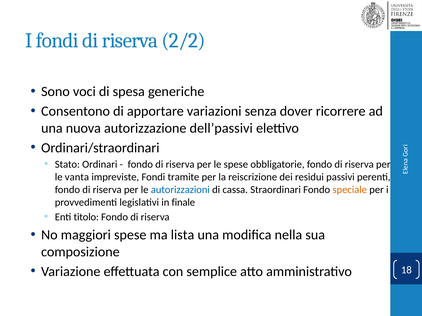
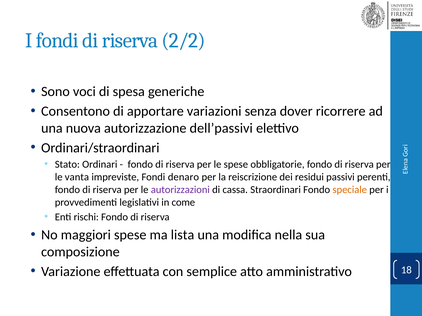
tramite: tramite -> denaro (183, 177)
autorizzazioni colour: blue -> purple (180, 190)
finale: finale -> come (183, 203)
titolo: titolo -> rischi (86, 217)
